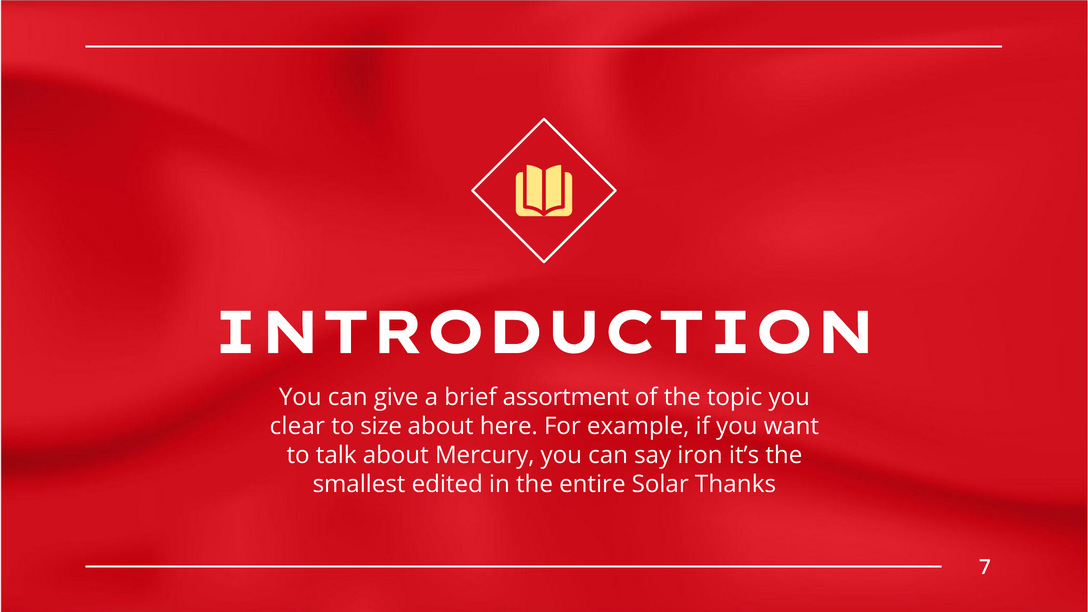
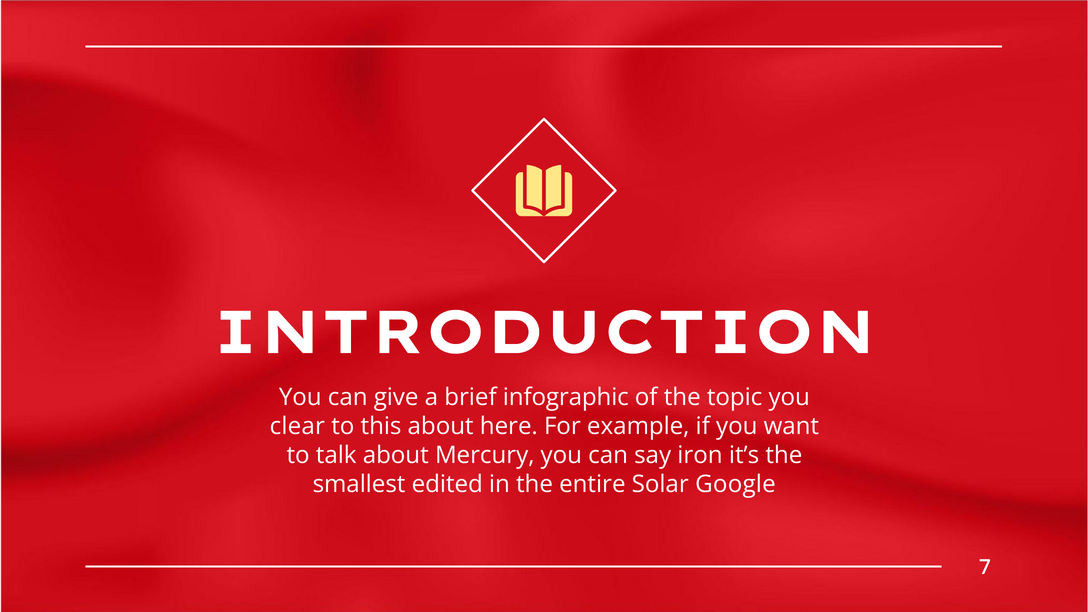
assortment: assortment -> infographic (566, 397)
size: size -> this (381, 426)
Thanks: Thanks -> Google (735, 484)
